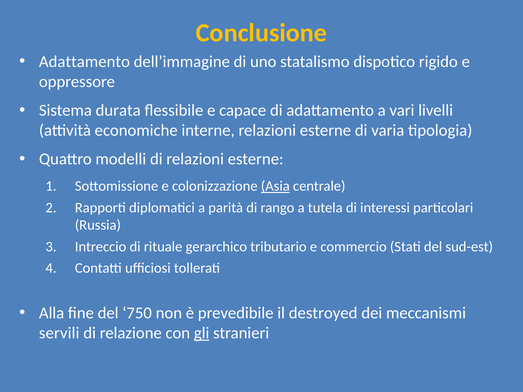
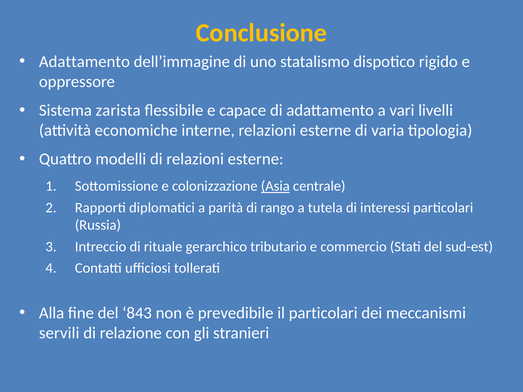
durata: durata -> zarista (118, 110)
750: 750 -> 843 (137, 313)
il destroyed: destroyed -> particolari (323, 313)
gli underline: present -> none (202, 333)
